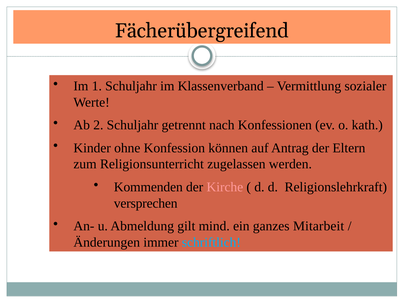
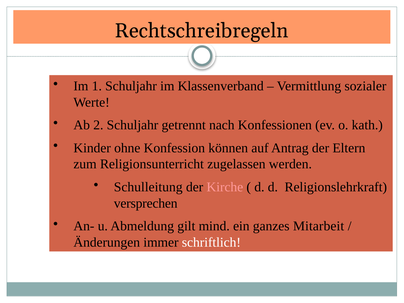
Fächerübergreifend: Fächerübergreifend -> Rechtschreibregeln (202, 31)
Kommenden: Kommenden -> Schulleitung (148, 187)
schriftlich colour: light blue -> white (211, 242)
